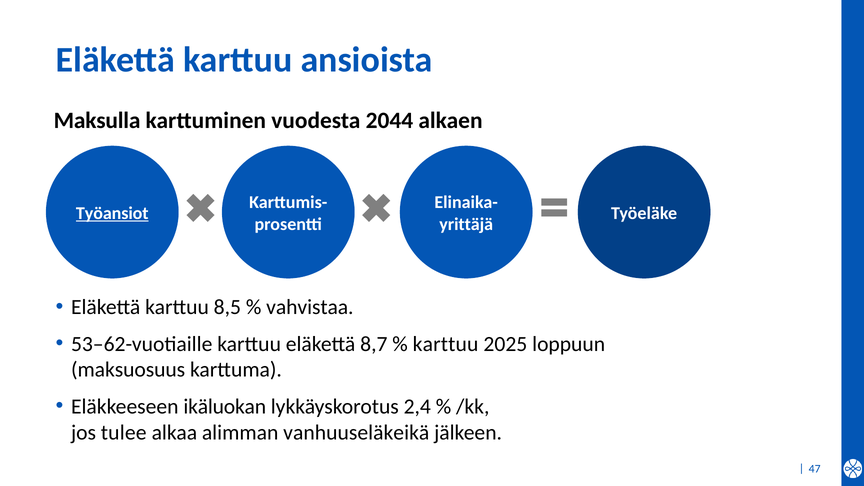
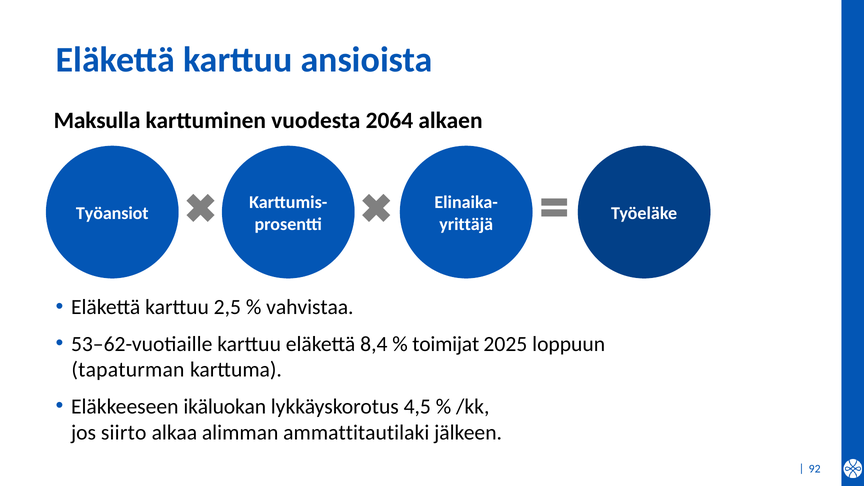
2044: 2044 -> 2064 (389, 121)
Työansiot underline: present -> none (112, 213)
8,5: 8,5 -> 2,5 (227, 307)
8,7: 8,7 -> 8,4 (374, 344)
karttuu: karttuu -> toimijat (446, 344)
maksuosuus: maksuosuus -> tapaturman (128, 370)
2,4: 2,4 -> 4,5 (417, 407)
tulee: tulee -> siirto (124, 432)
vanhuuseläkeikä: vanhuuseläkeikä -> ammattitautilaki (356, 432)
47: 47 -> 92 (815, 469)
